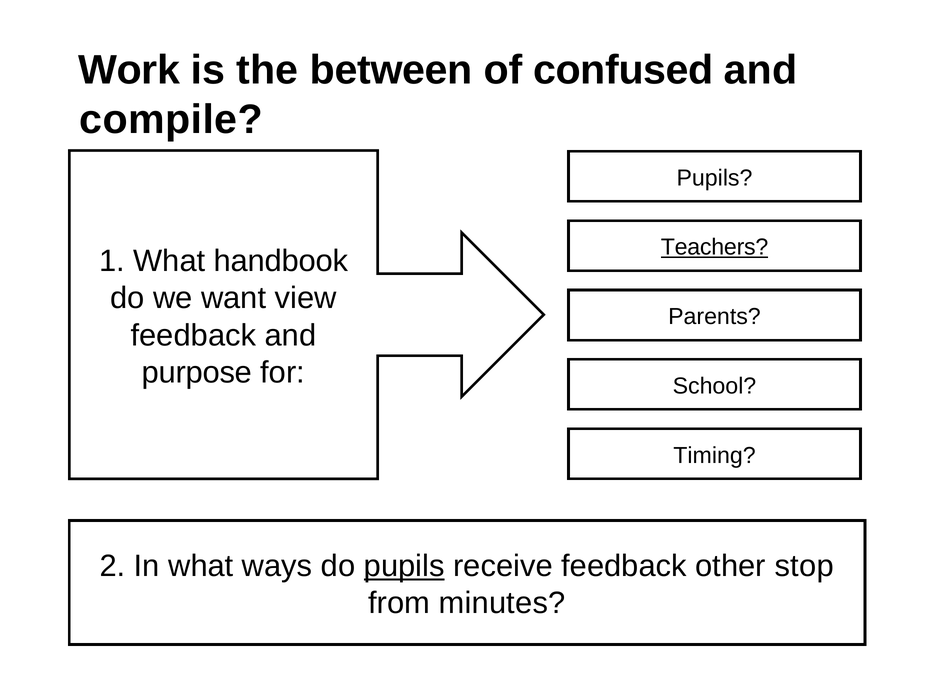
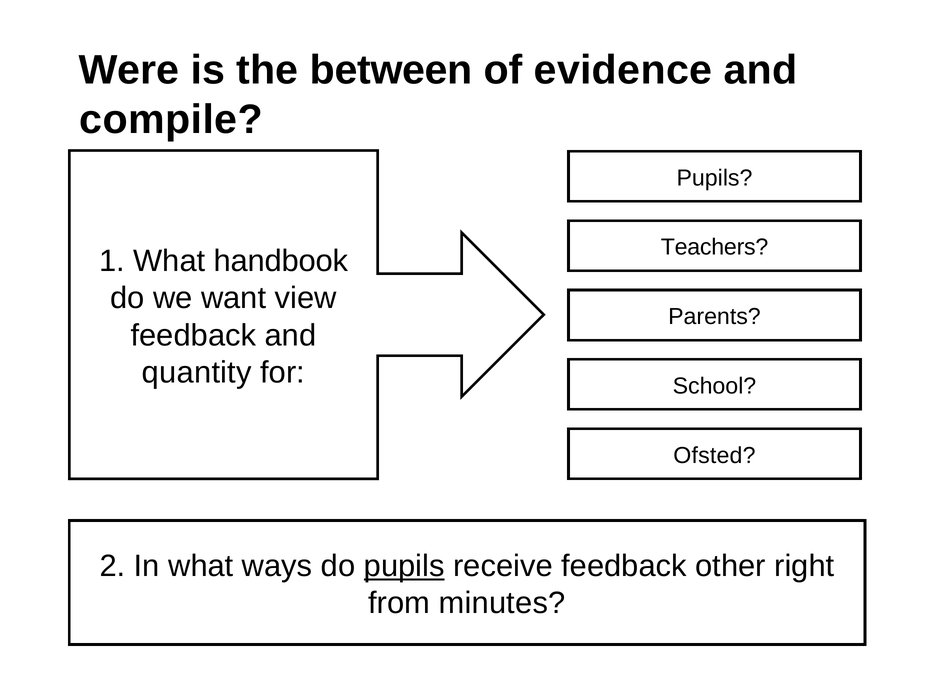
Work: Work -> Were (129, 70)
confused: confused -> evidence (623, 70)
Teachers underline: present -> none (715, 247)
purpose: purpose -> quantity (197, 373)
Timing: Timing -> Ofsted (714, 456)
stop: stop -> right (804, 566)
